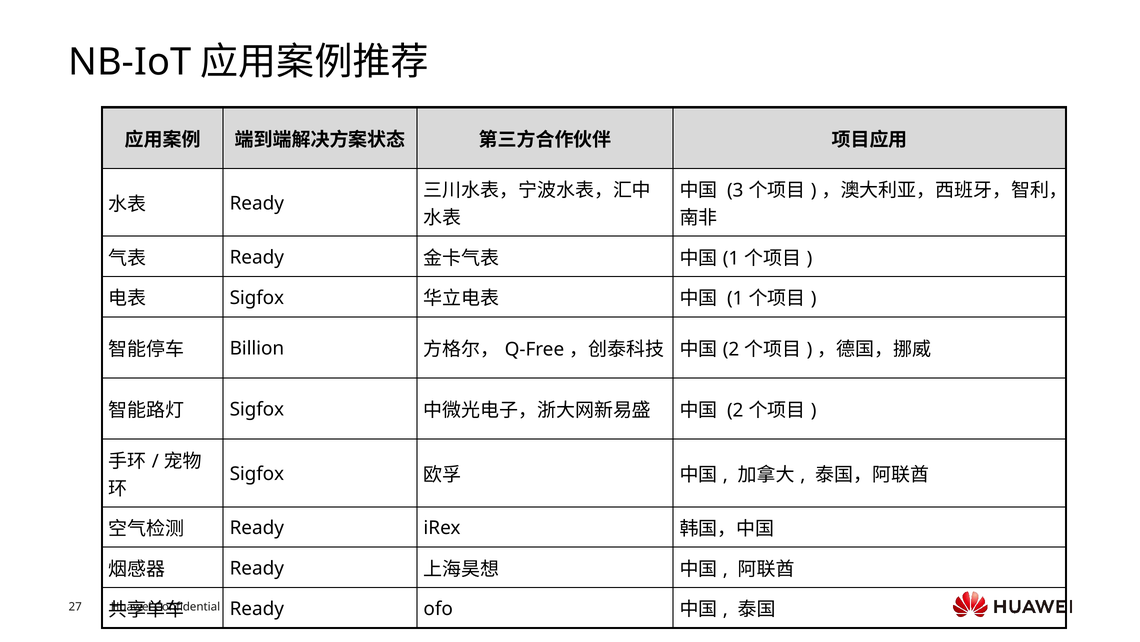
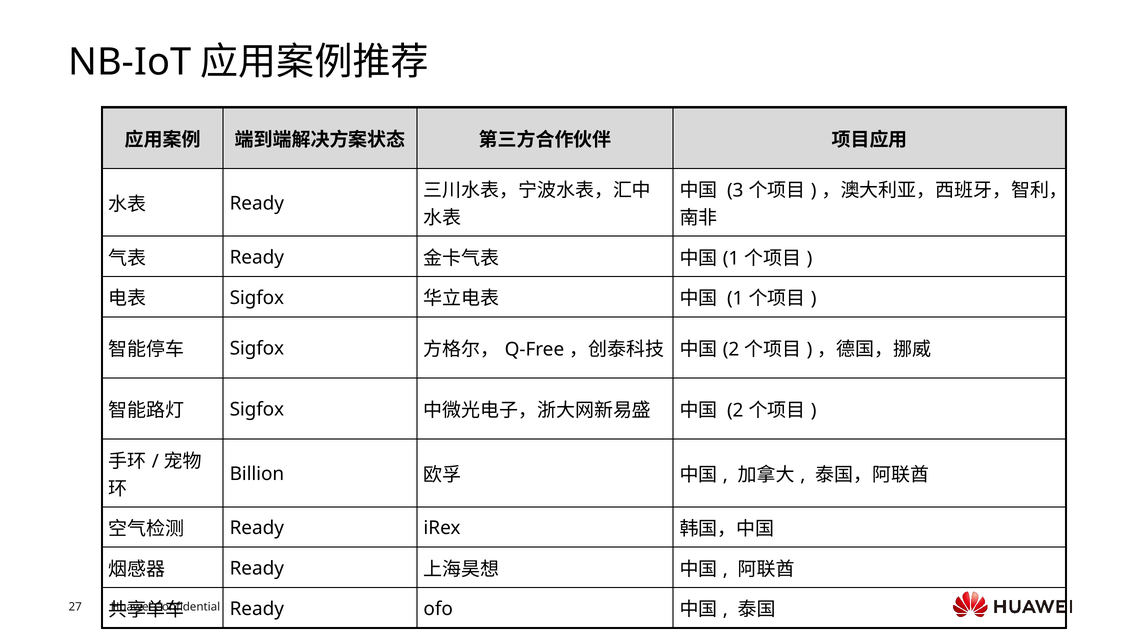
Billion: Billion -> Sigfox (257, 348)
Sigfox: Sigfox -> Billion (257, 474)
